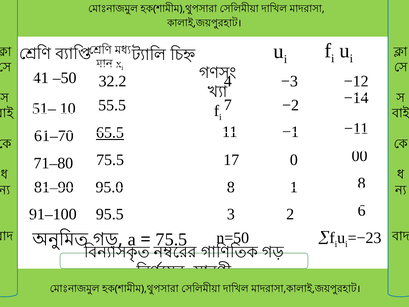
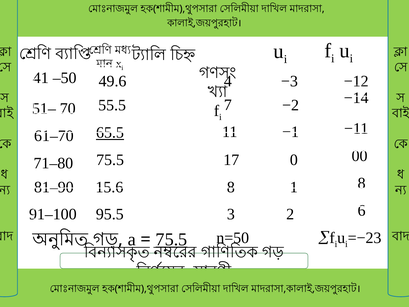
32.2: 32.2 -> 49.6 (113, 81)
10: 10 -> 70 (68, 109)
95.0: 95.0 -> 15.6 (109, 187)
75.5 underline: none -> present (172, 239)
